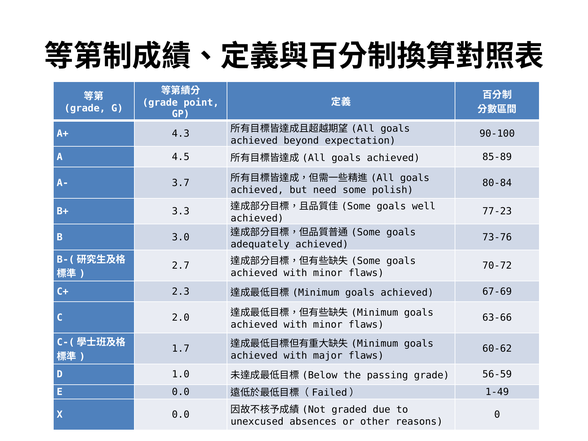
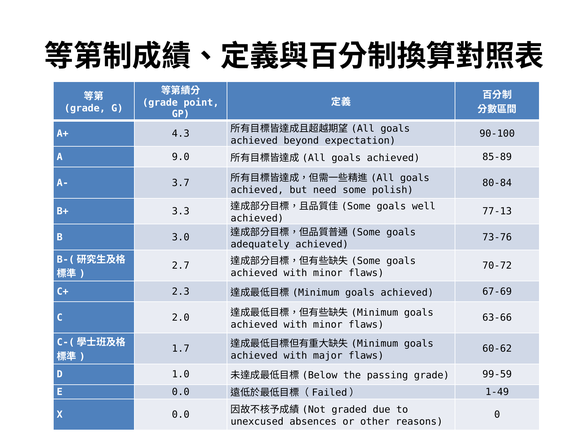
4.5: 4.5 -> 9.0 (181, 157)
77-23: 77-23 -> 77-13 (497, 211)
56-59: 56-59 -> 99-59 (497, 374)
